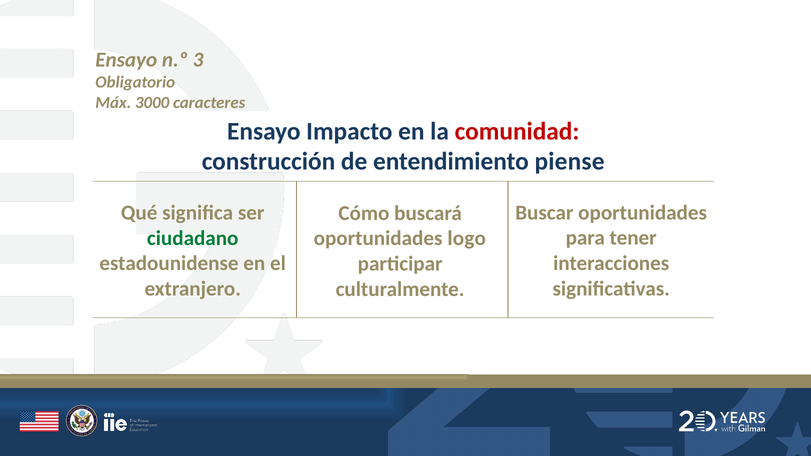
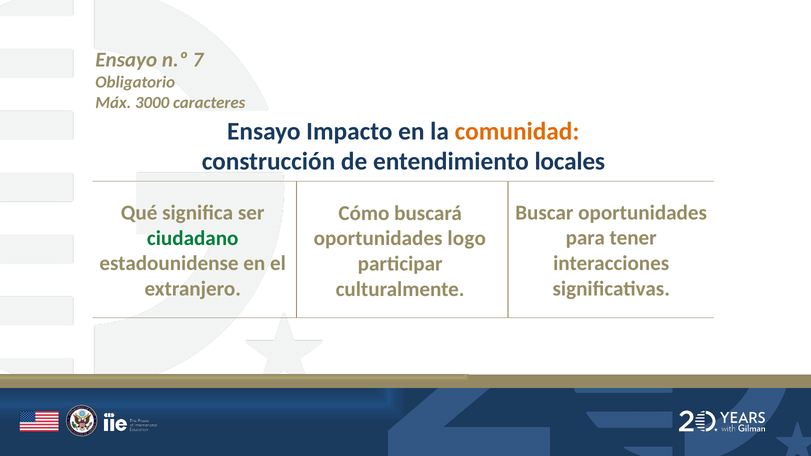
3: 3 -> 7 (198, 60)
comunidad colour: red -> orange (517, 131)
piense: piense -> locales (570, 162)
